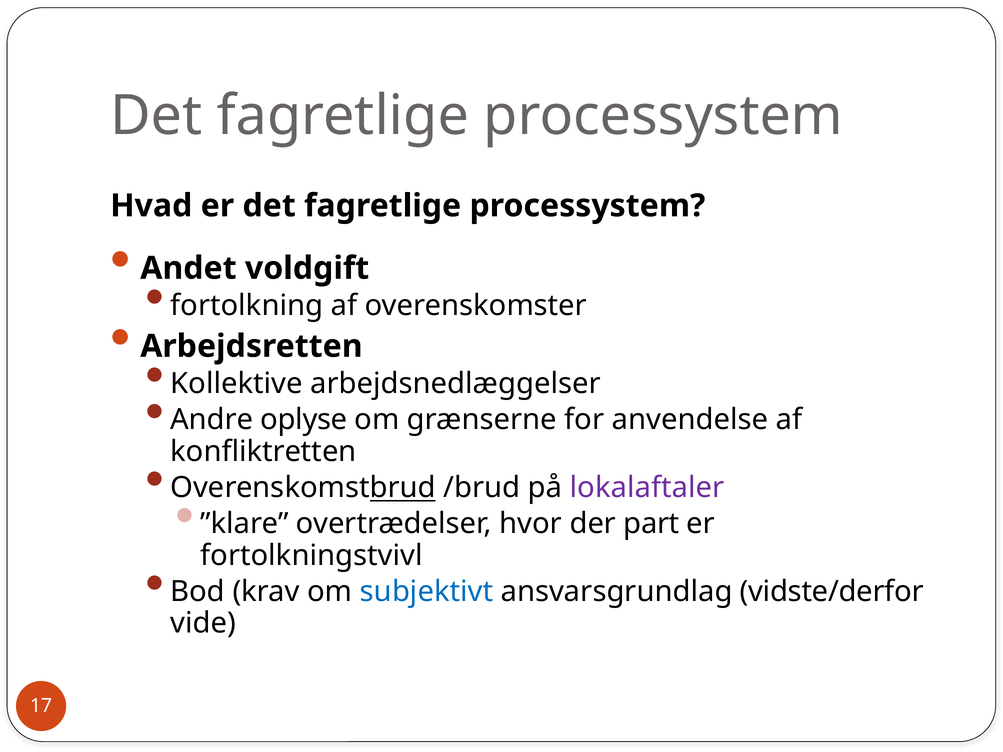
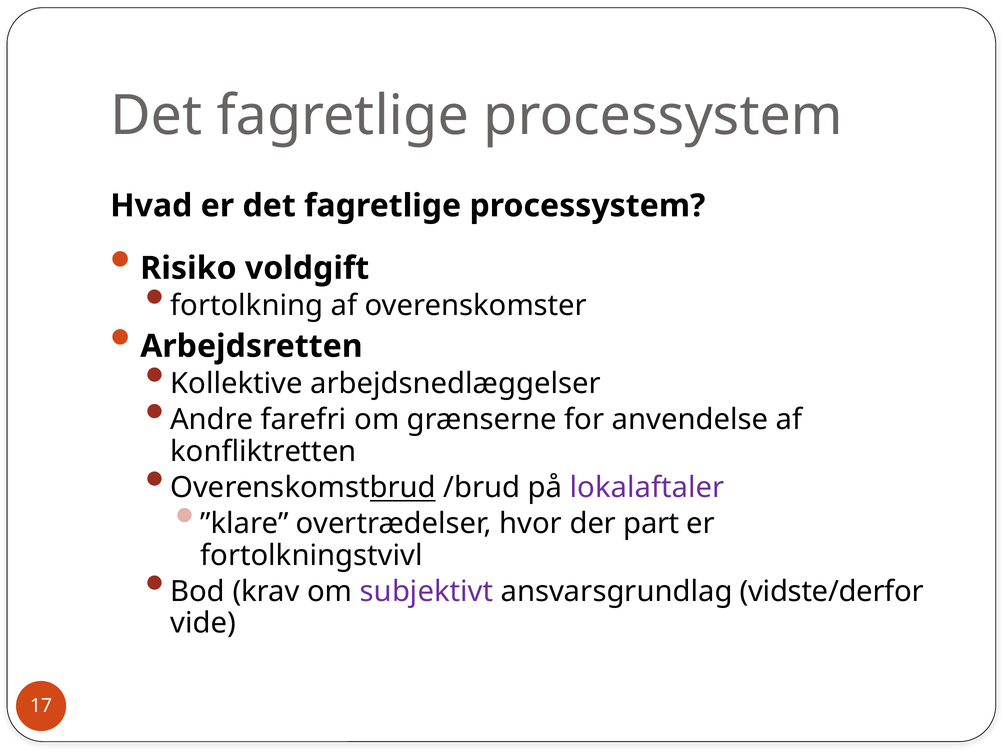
Andet: Andet -> Risiko (188, 268)
oplyse: oplyse -> farefri (304, 420)
subjektivt colour: blue -> purple (427, 592)
